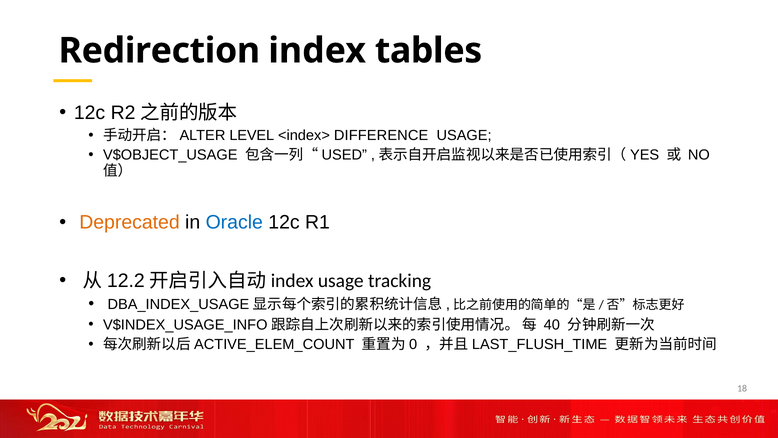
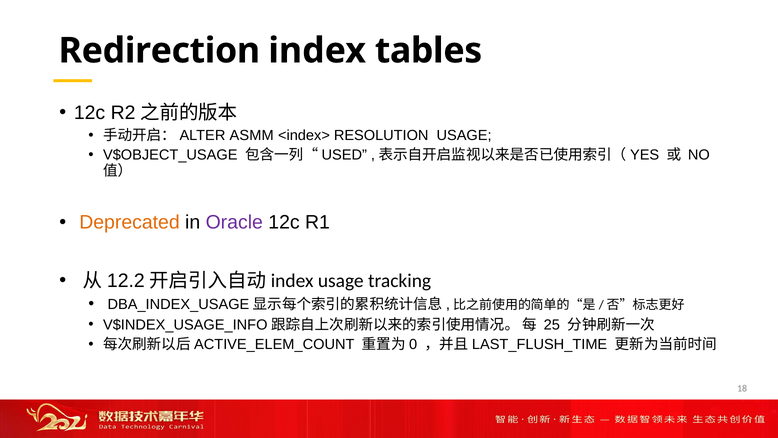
LEVEL: LEVEL -> ASMM (252, 135)
DIFFERENCE: DIFFERENCE -> RESOLUTION (381, 135)
Oracle colour: blue -> purple (234, 222)
40: 40 -> 25 (552, 324)
